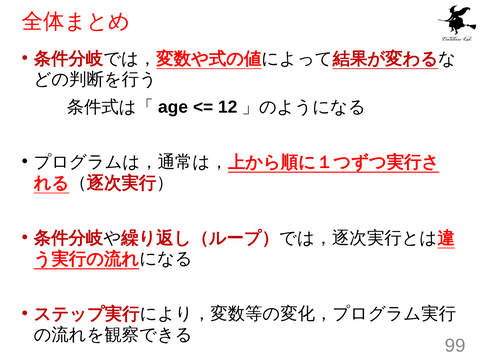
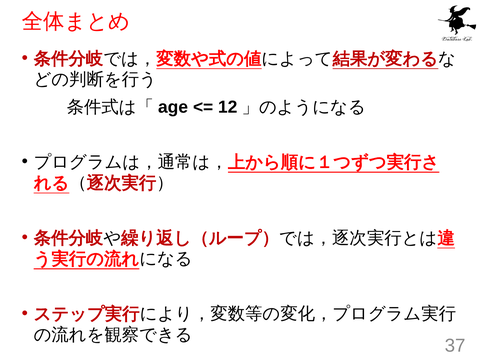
99: 99 -> 37 (455, 345)
